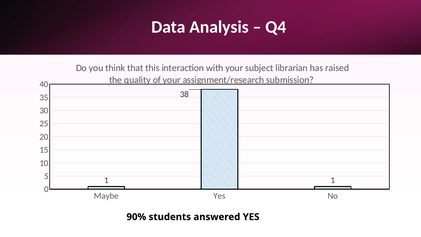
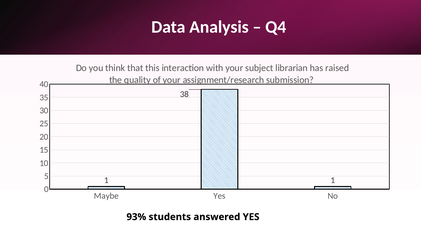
90%: 90% -> 93% (136, 217)
